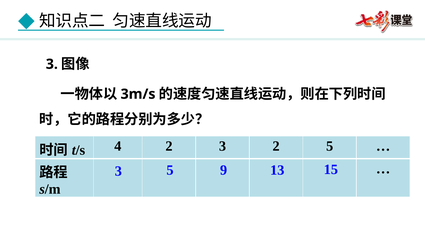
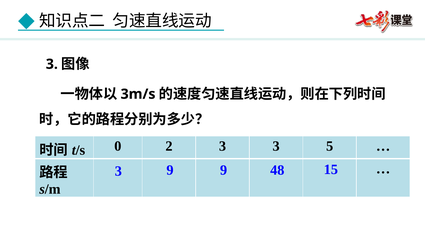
4: 4 -> 0 (118, 146)
3 2: 2 -> 3 (276, 146)
3 5: 5 -> 9 (170, 170)
13: 13 -> 48 (277, 170)
